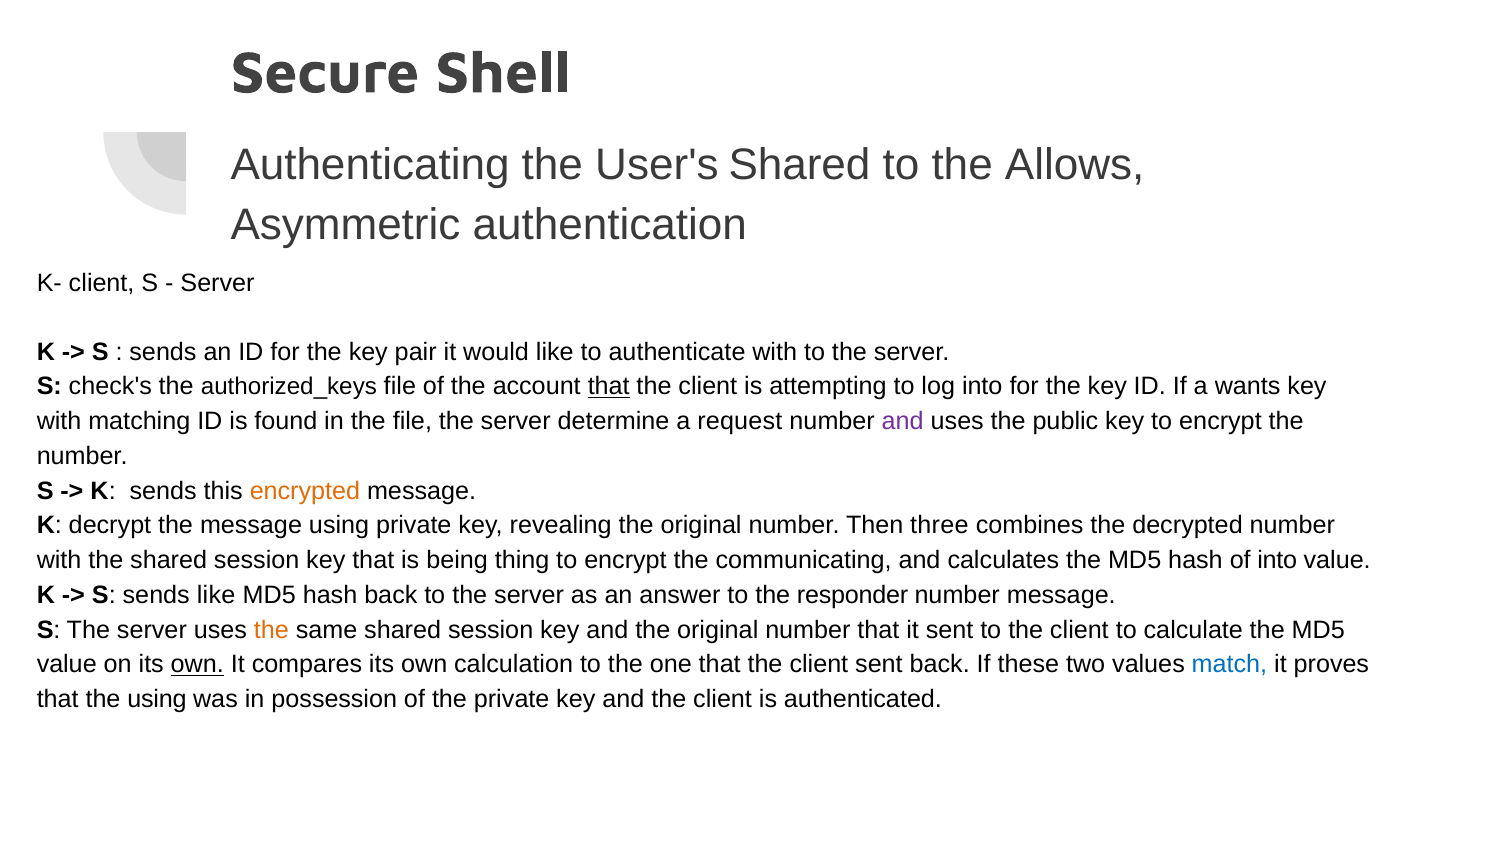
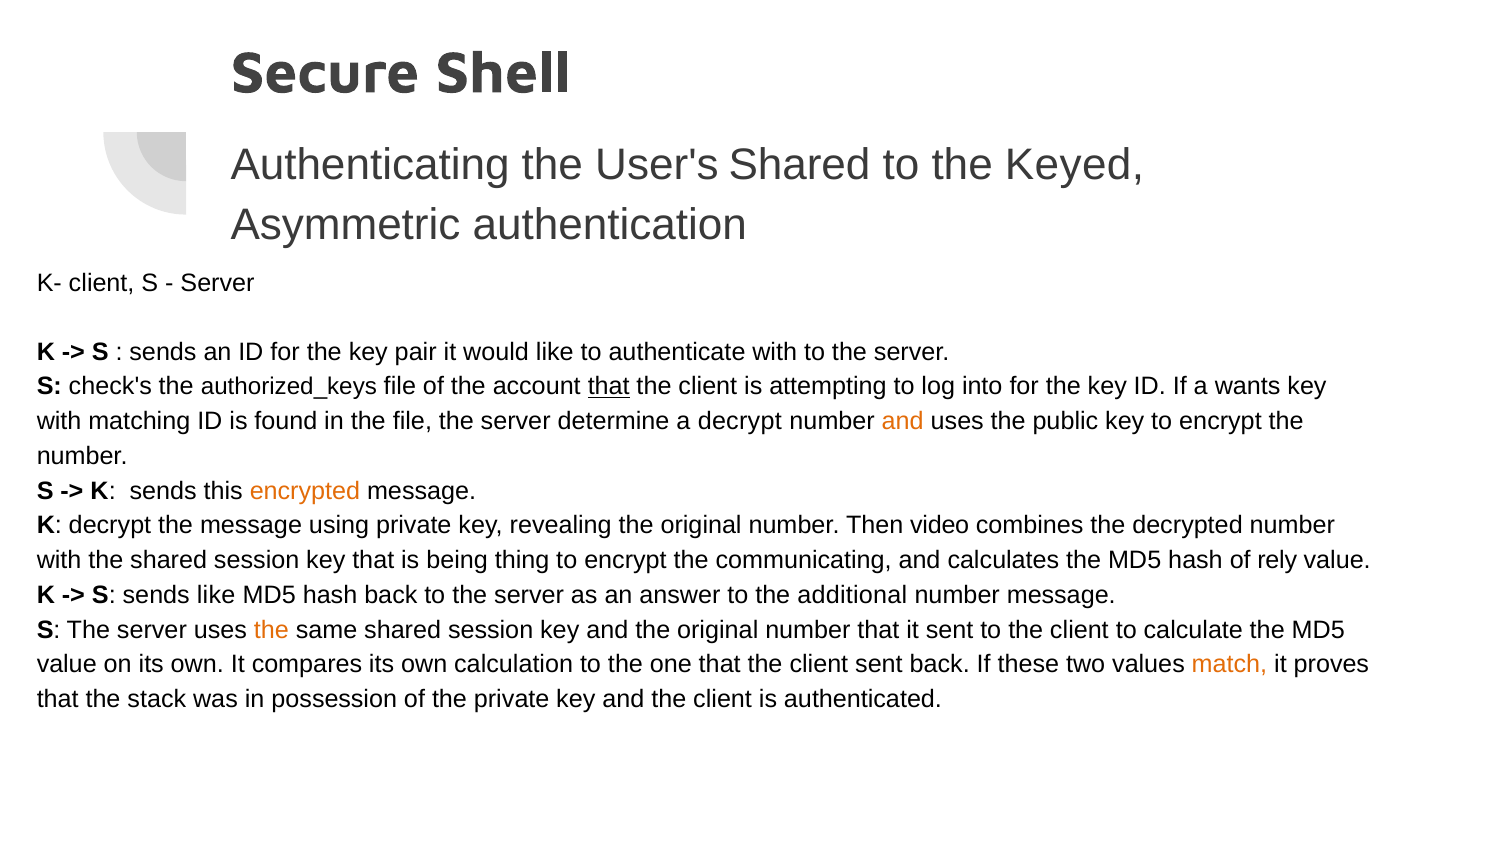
Allows: Allows -> Keyed (1074, 165)
a request: request -> decrypt (740, 421)
and colour: purple -> orange (903, 421)
three: three -> video (940, 526)
of into: into -> rely (1277, 560)
responder: responder -> additional (852, 595)
own underline: present -> none (197, 665)
match colour: blue -> orange (1229, 665)
the using: using -> stack (157, 699)
